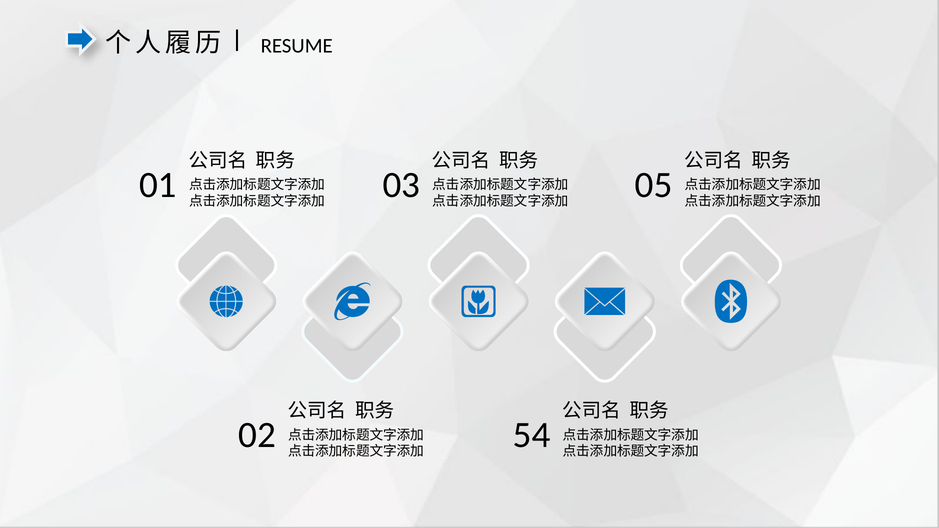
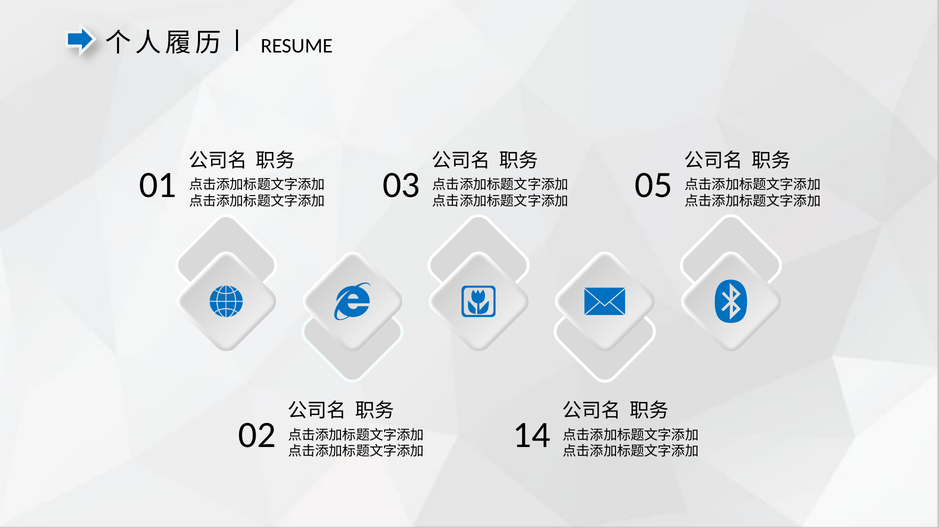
54: 54 -> 14 (532, 435)
